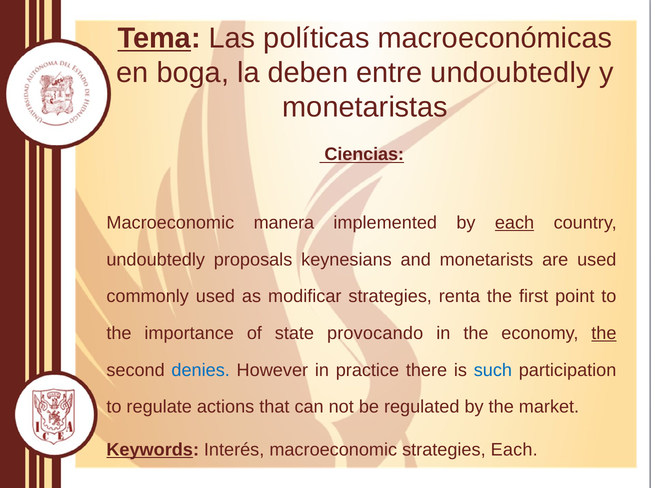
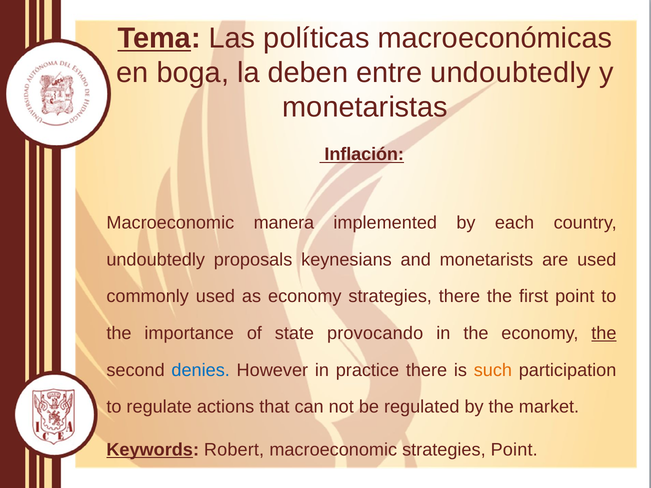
Ciencias: Ciencias -> Inflación (364, 155)
each underline: present -> none (515, 223)
as modificar: modificar -> economy (305, 297)
strategies renta: renta -> there (459, 297)
such colour: blue -> orange (493, 370)
Interés: Interés -> Robert (234, 450)
strategies Each: Each -> Point (514, 450)
